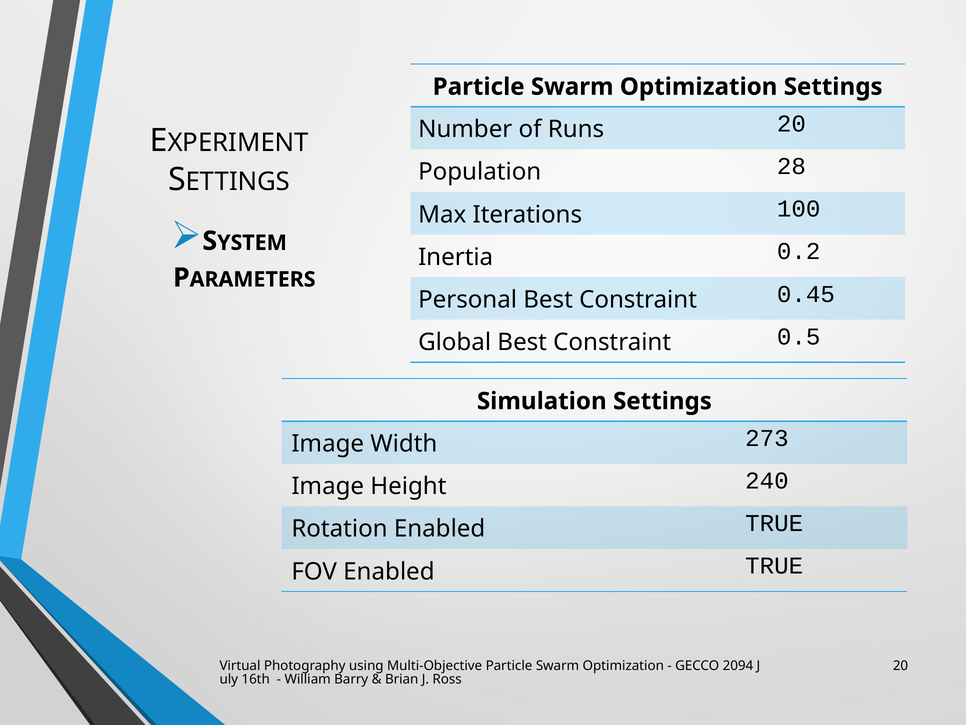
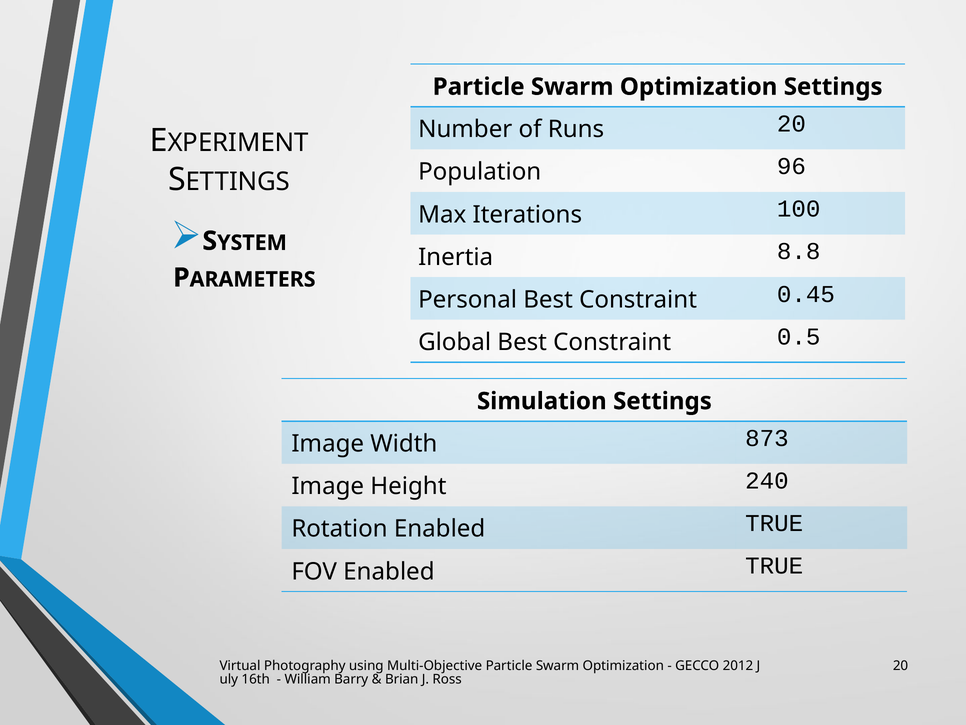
28: 28 -> 96 (791, 166)
0.2: 0.2 -> 8.8 (799, 251)
273: 273 -> 873 (767, 438)
2094: 2094 -> 2012 (738, 665)
